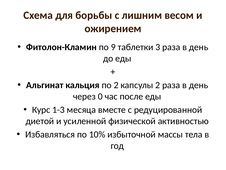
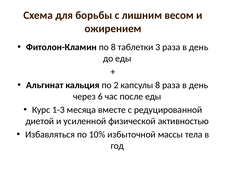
по 9: 9 -> 8 (113, 47)
капсулы 2: 2 -> 8 (158, 85)
0: 0 -> 6 (100, 96)
